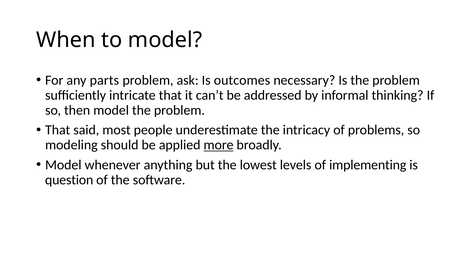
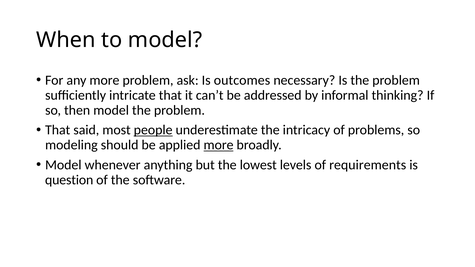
any parts: parts -> more (104, 80)
people underline: none -> present (153, 130)
implementing: implementing -> requirements (368, 165)
